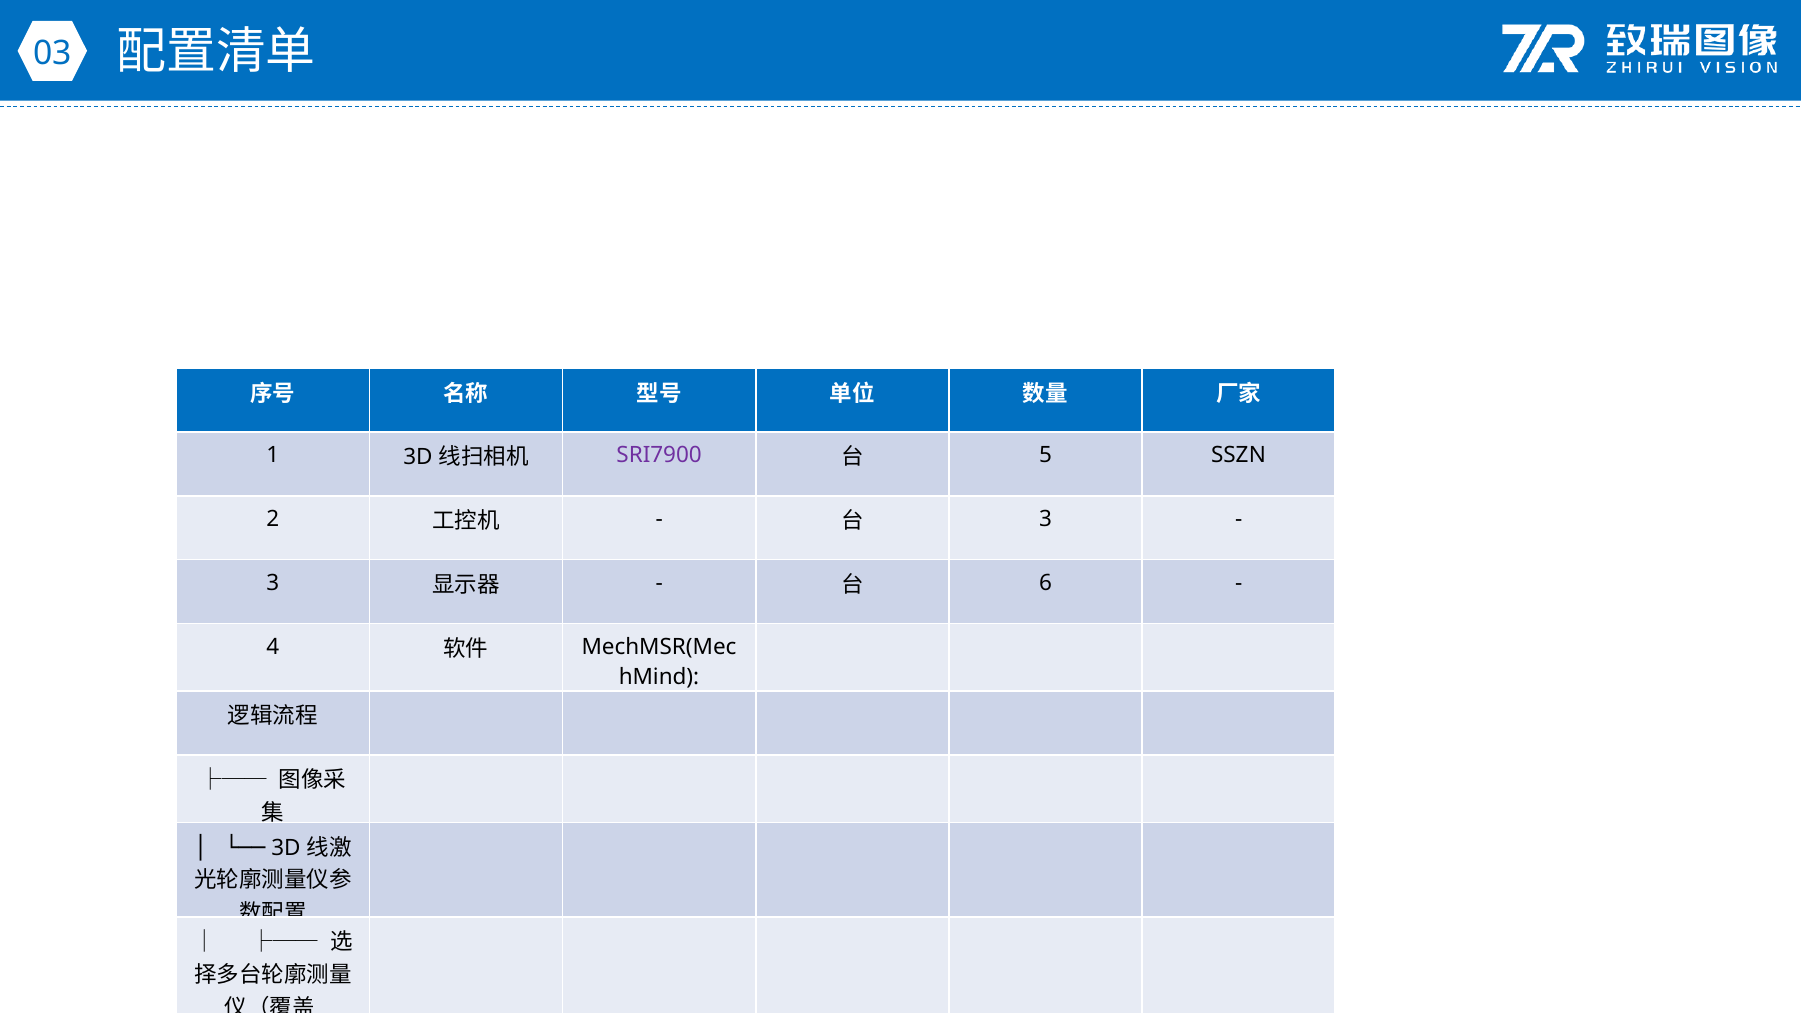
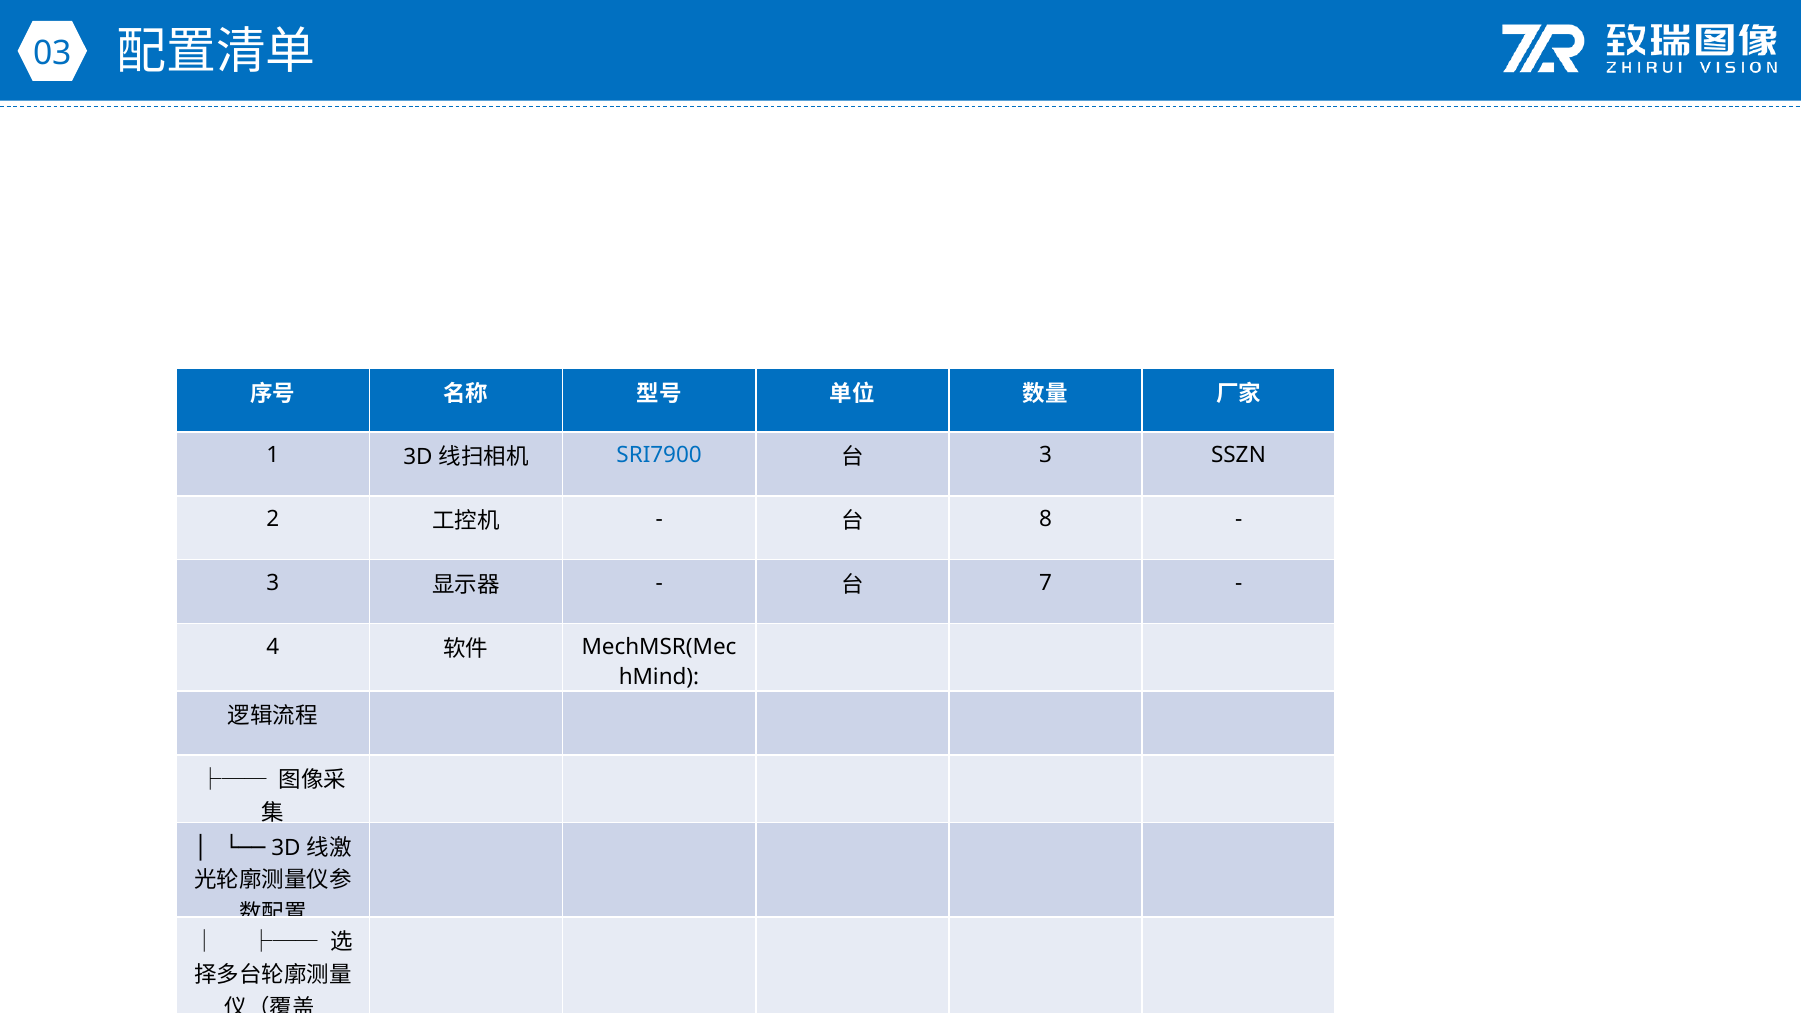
SRI7900 colour: purple -> blue (659, 455)
5: 5 -> 3 (1045, 455)
3: 3 -> 8 (1045, 519)
6: 6 -> 7 (1045, 583)
